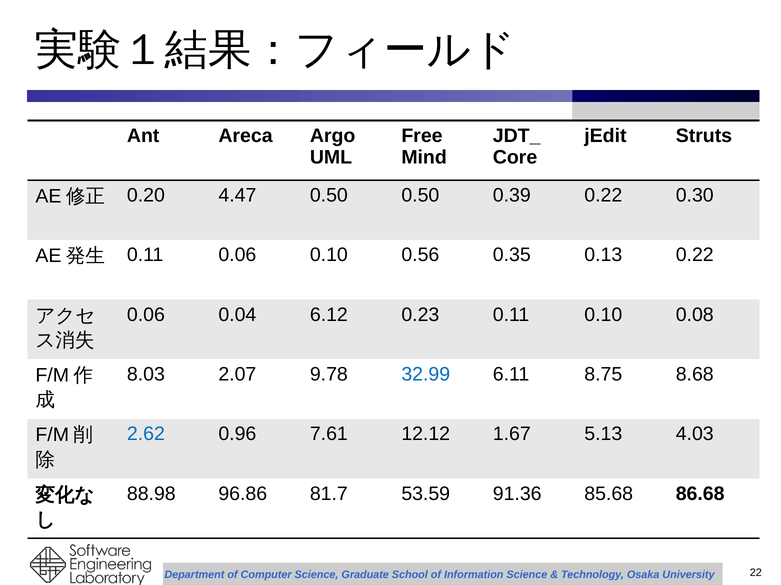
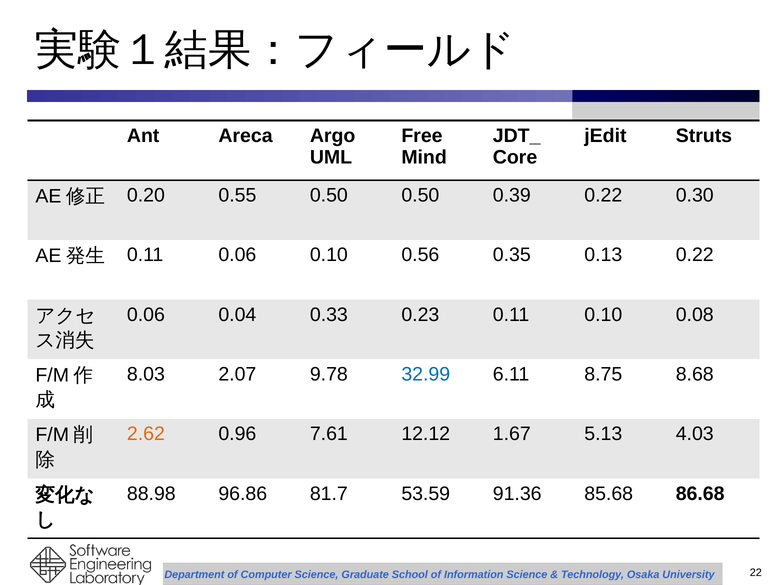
4.47: 4.47 -> 0.55 (237, 196)
6.12: 6.12 -> 0.33 (329, 315)
2.62 colour: blue -> orange (146, 435)
